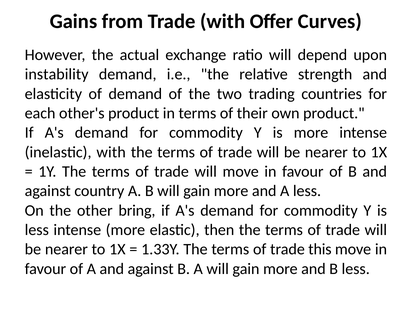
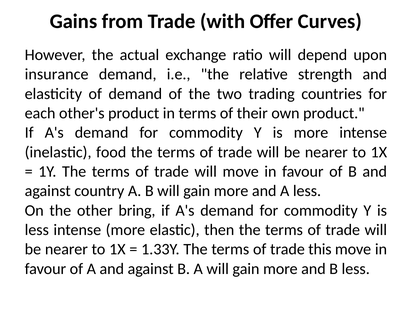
instability: instability -> insurance (57, 74)
inelastic with: with -> food (111, 152)
